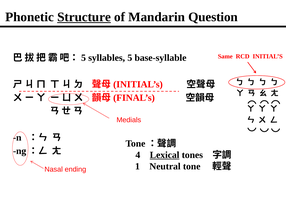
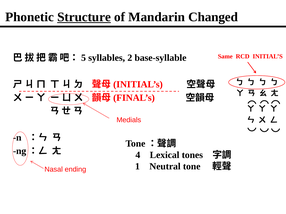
Question: Question -> Changed (213, 17)
5: 5 -> 2 (130, 58)
Lexical underline: present -> none (165, 155)
